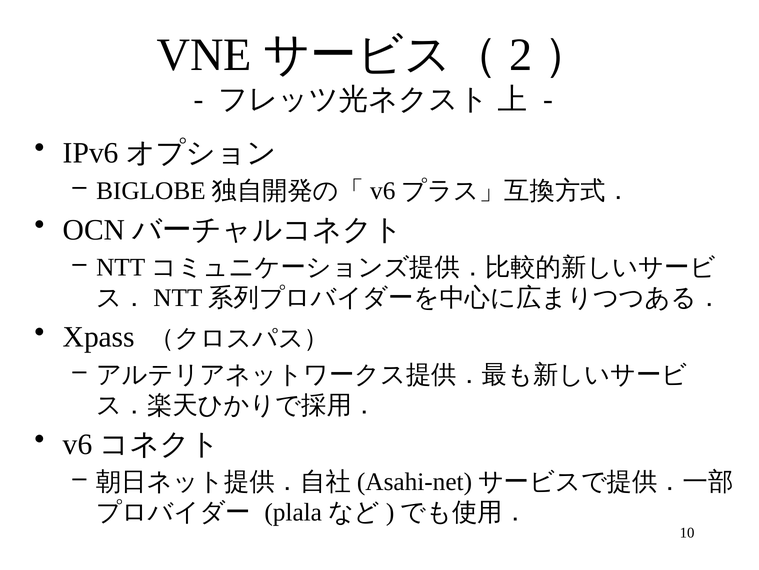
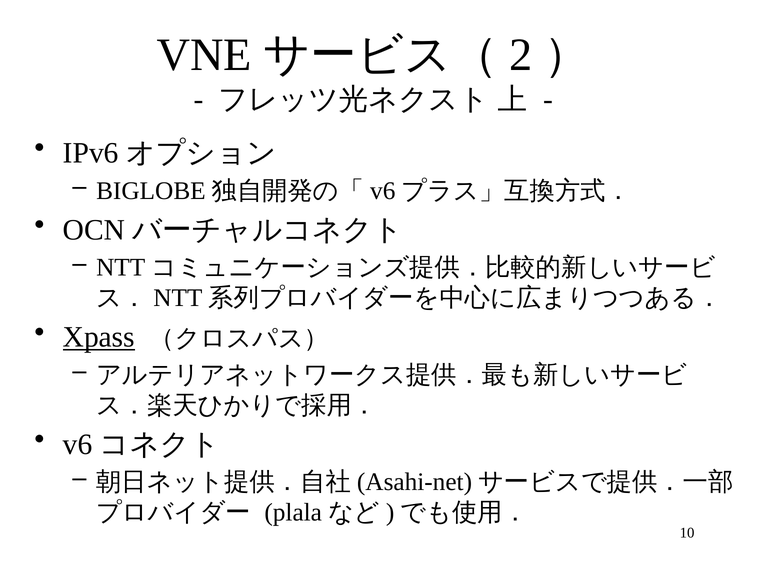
Xpass underline: none -> present (99, 337)
